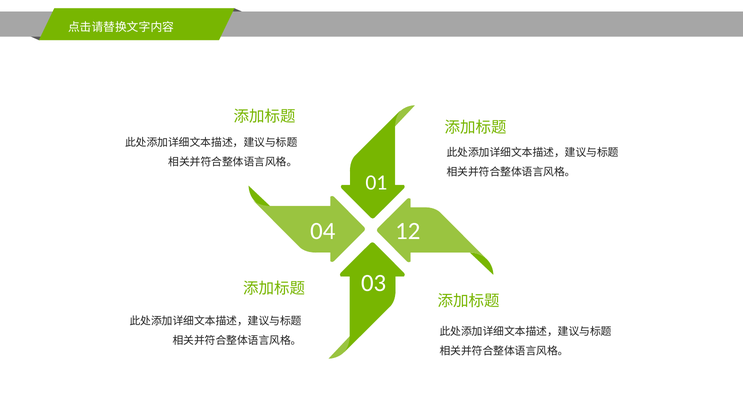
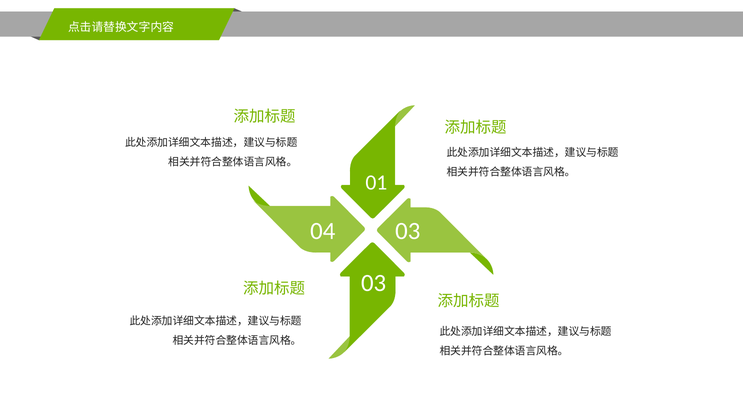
04 12: 12 -> 03 (408, 231)
